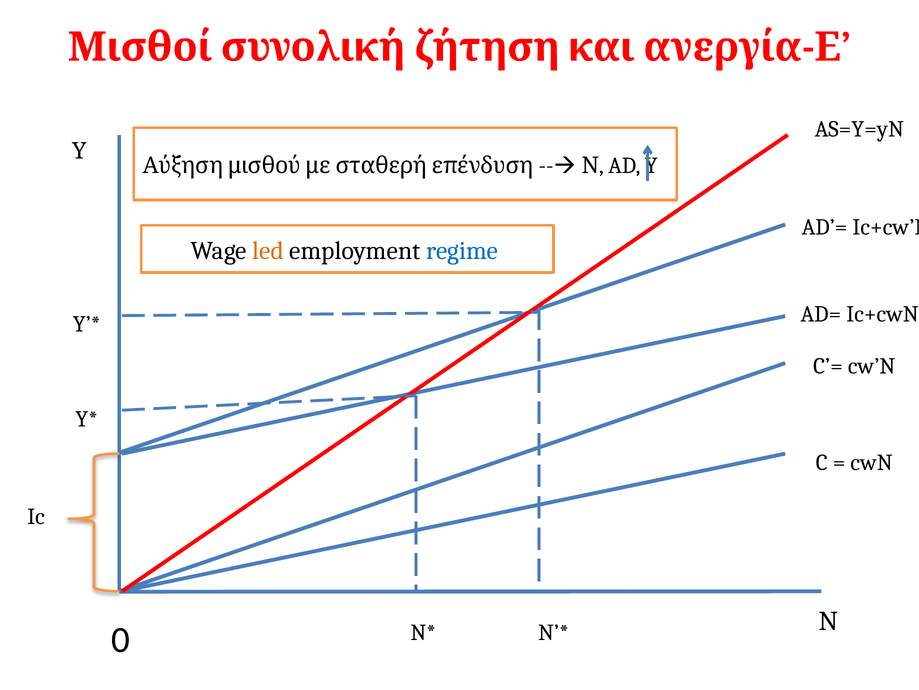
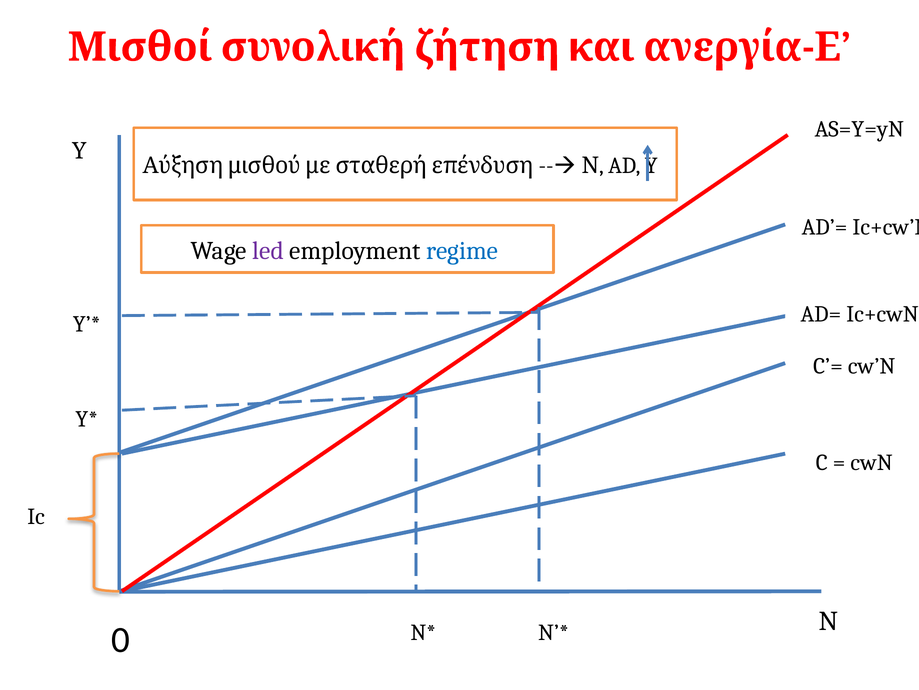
led colour: orange -> purple (268, 250)
